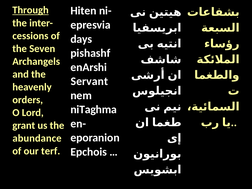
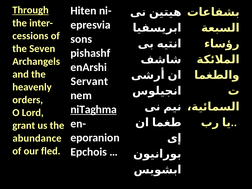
days: days -> sons (81, 39)
niTaghma underline: none -> present (94, 110)
terf: terf -> fled (51, 151)
